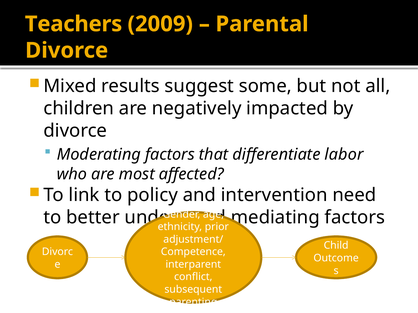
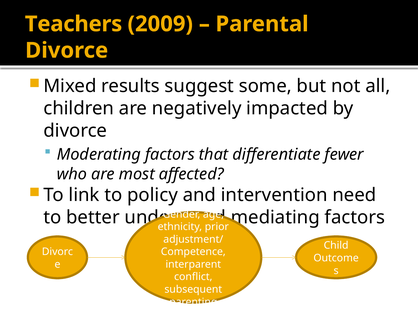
labor: labor -> fewer (344, 155)
